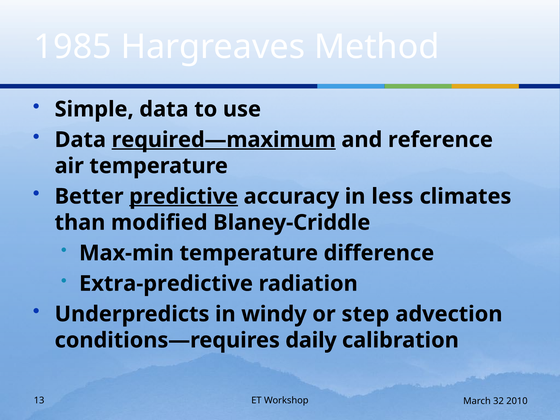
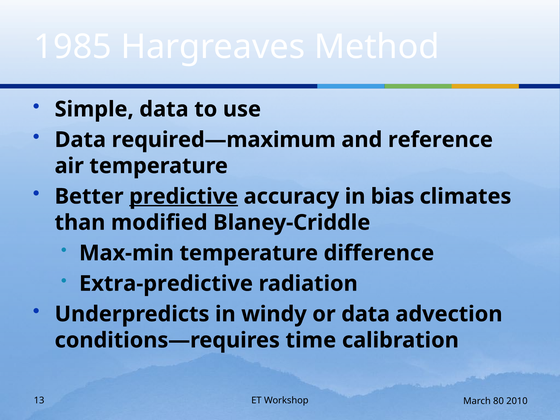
required—maximum underline: present -> none (224, 140)
less: less -> bias (393, 196)
or step: step -> data (366, 314)
daily: daily -> time (311, 340)
32: 32 -> 80 (499, 401)
